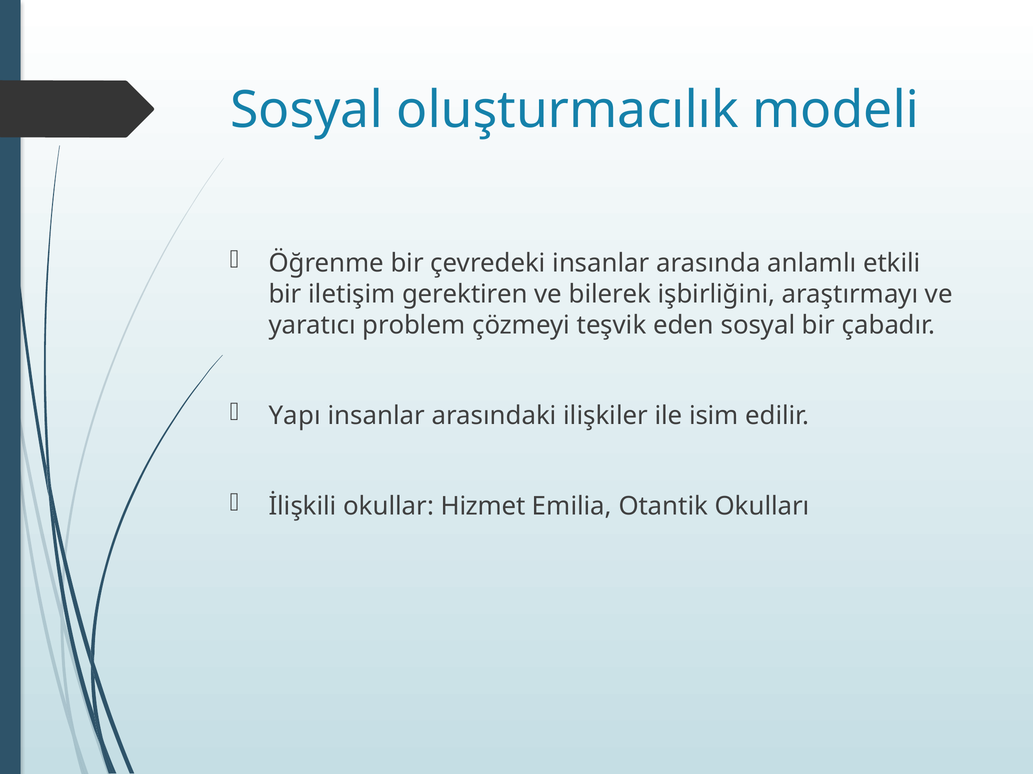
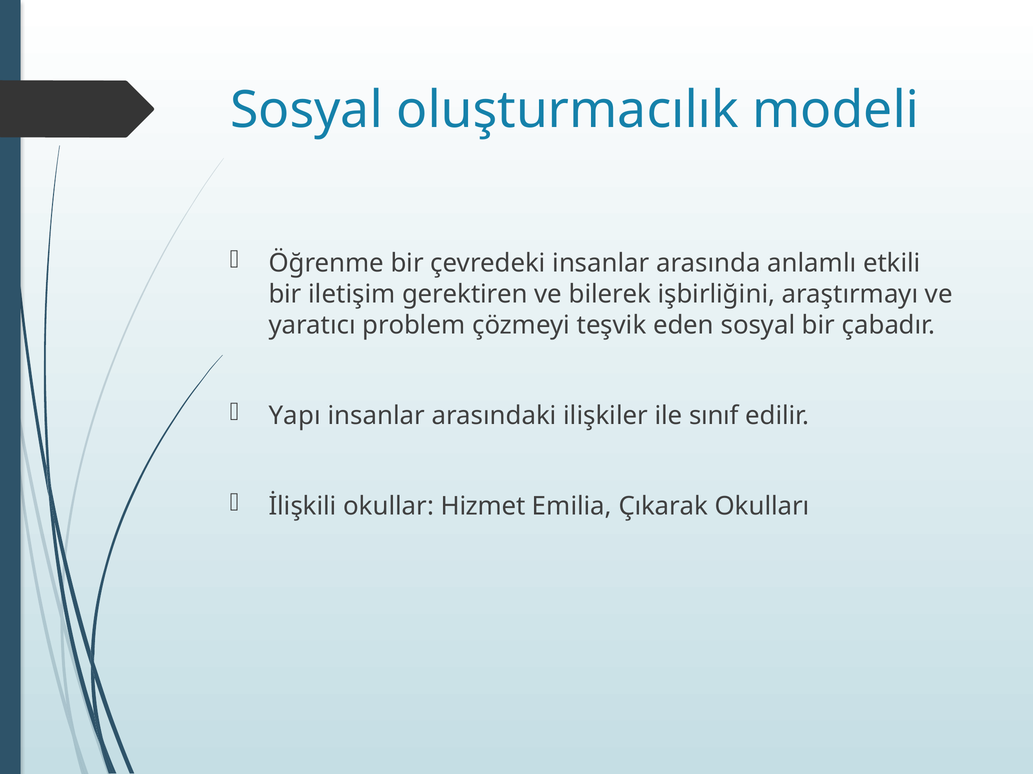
isim: isim -> sınıf (714, 416)
Otantik: Otantik -> Çıkarak (663, 507)
